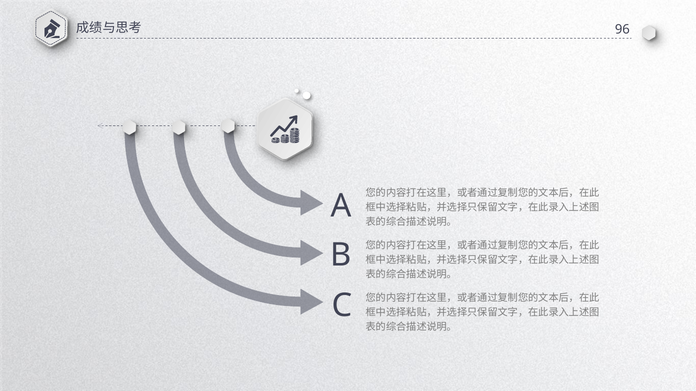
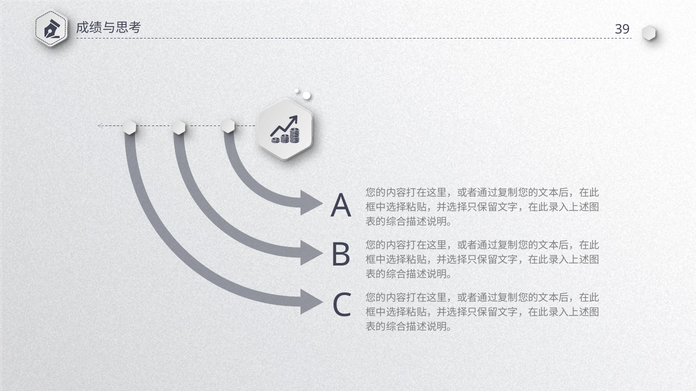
96: 96 -> 39 (622, 30)
